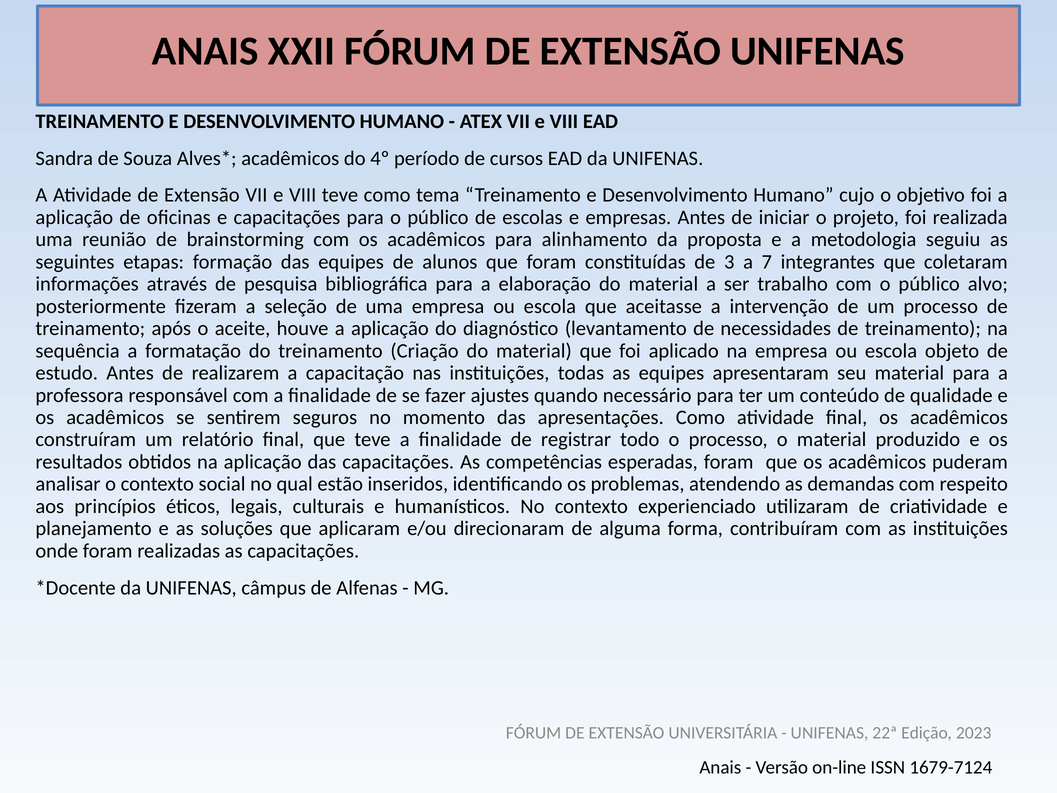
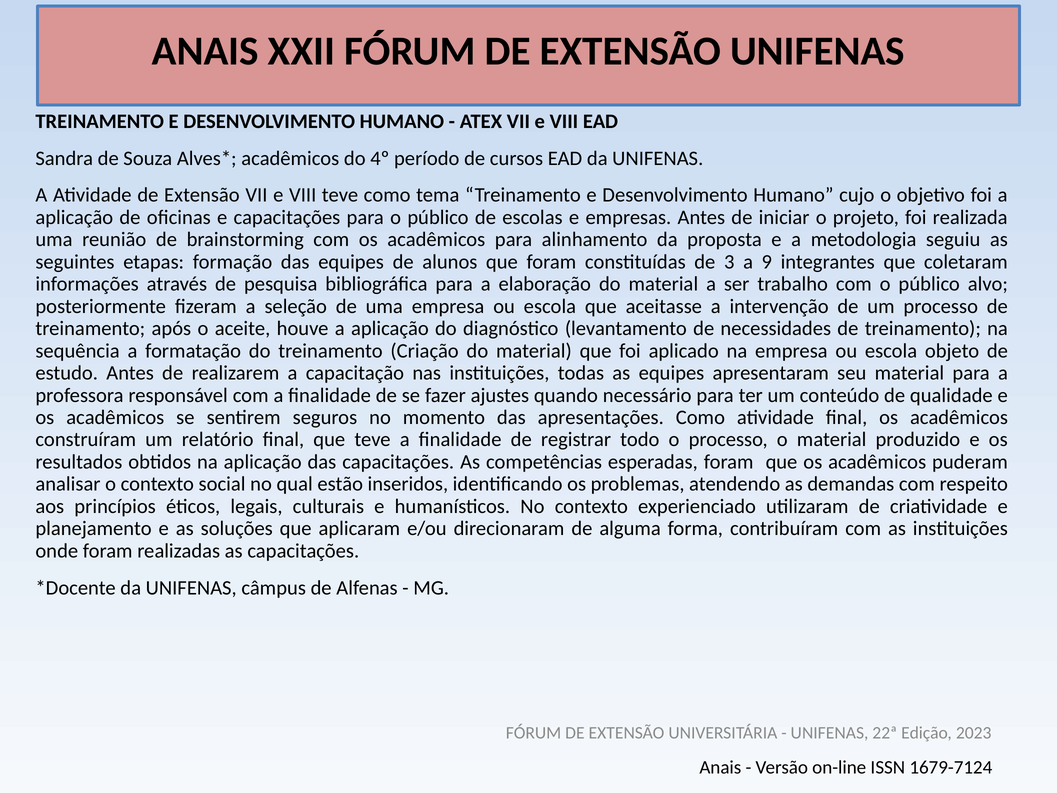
7: 7 -> 9 (767, 262)
